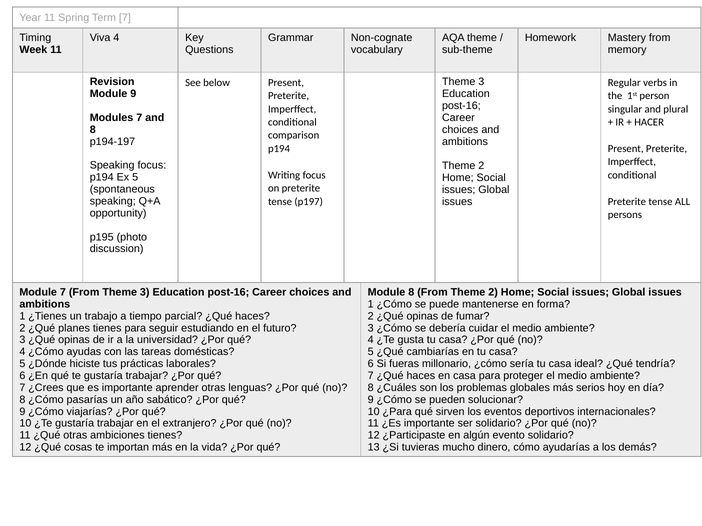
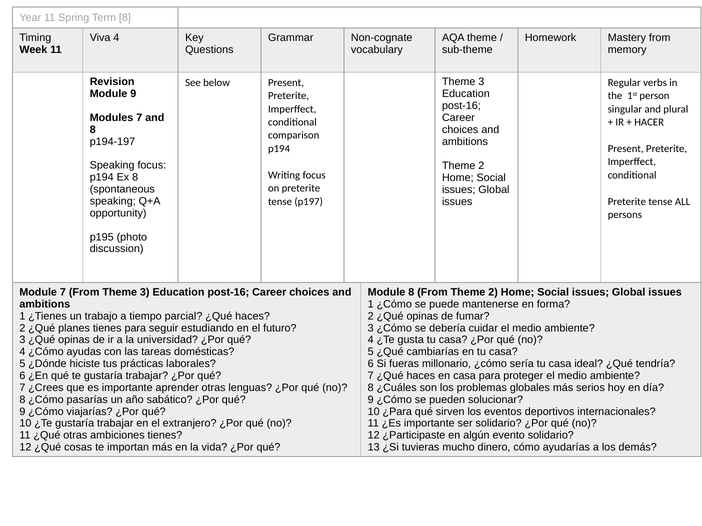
Term 7: 7 -> 8 (125, 18)
Ex 5: 5 -> 8 (135, 178)
